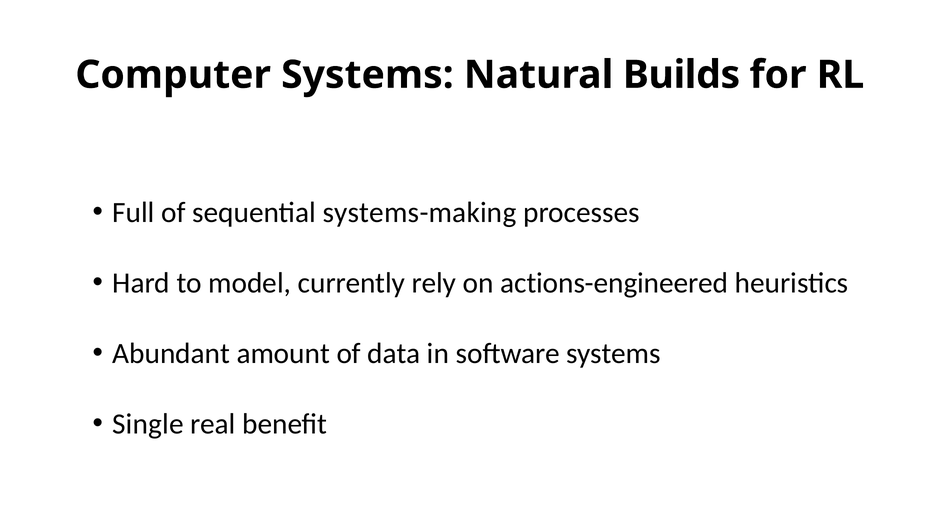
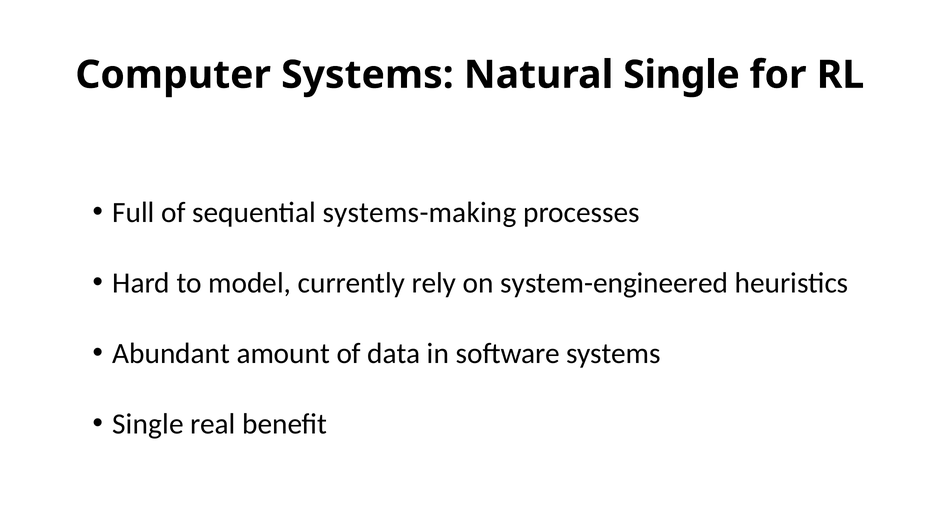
Natural Builds: Builds -> Single (681, 75)
actions-engineered: actions-engineered -> system-engineered (614, 283)
